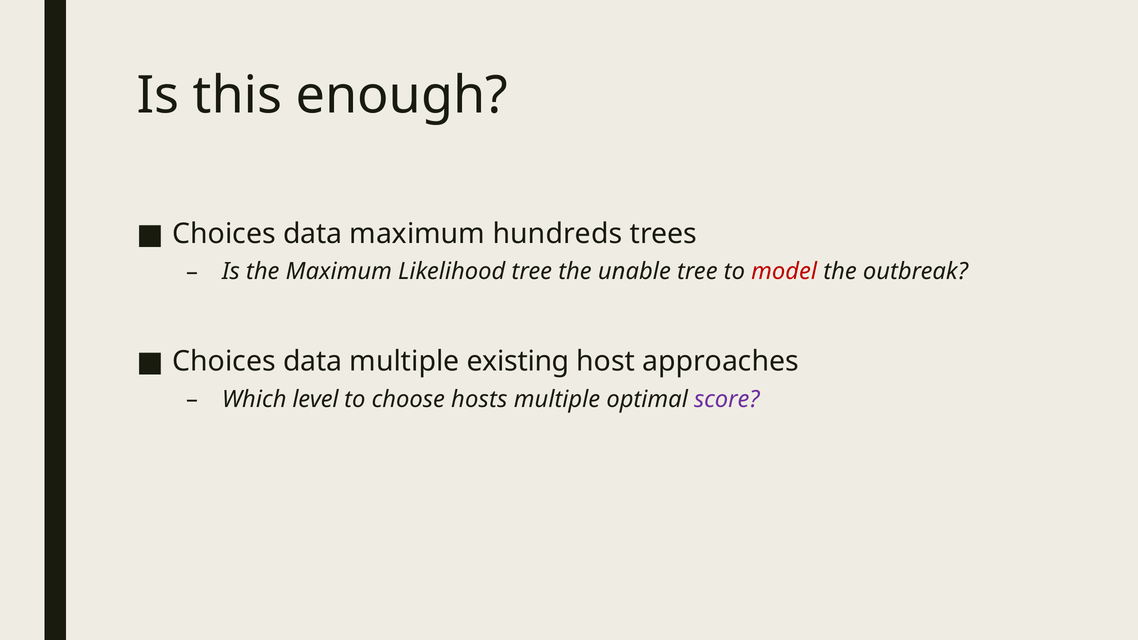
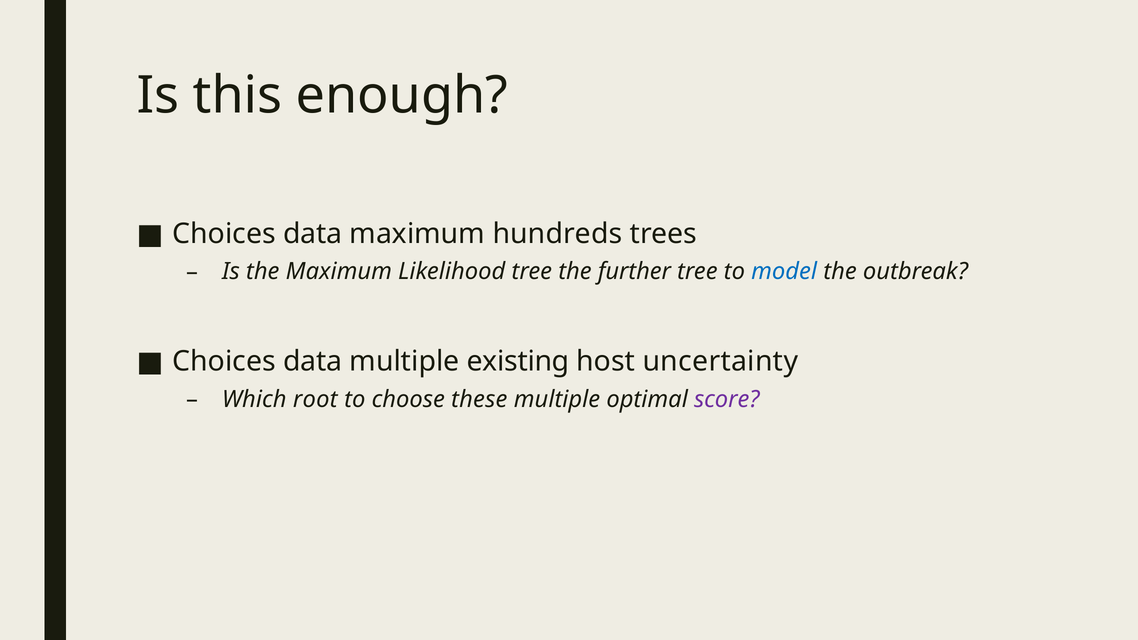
unable: unable -> further (634, 272)
model colour: red -> blue (784, 272)
approaches: approaches -> uncertainty (720, 362)
level: level -> root (315, 399)
hosts: hosts -> these (479, 399)
